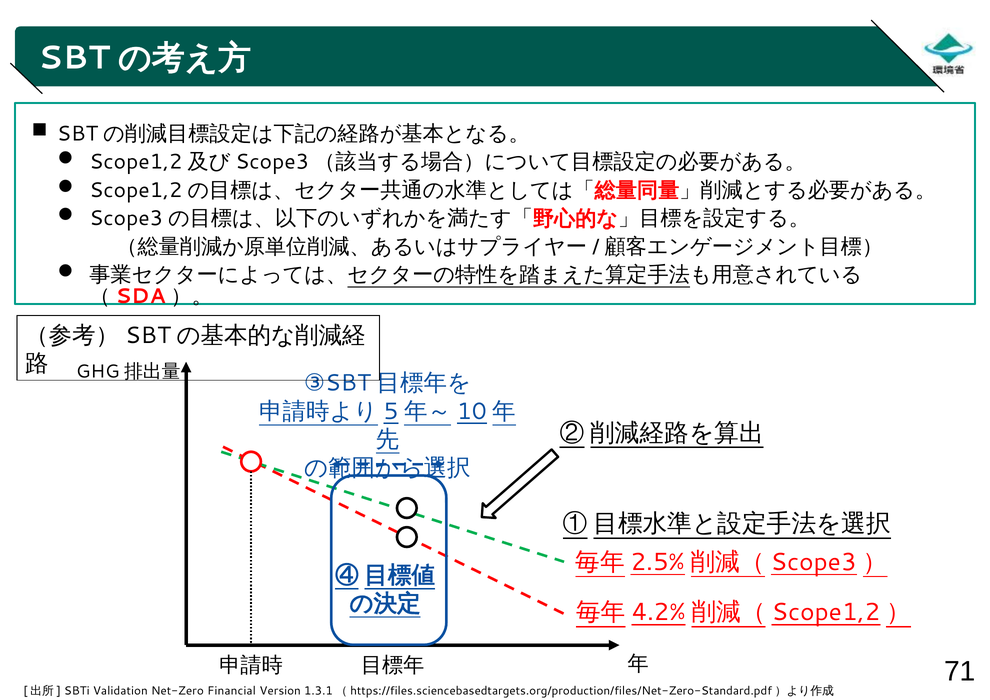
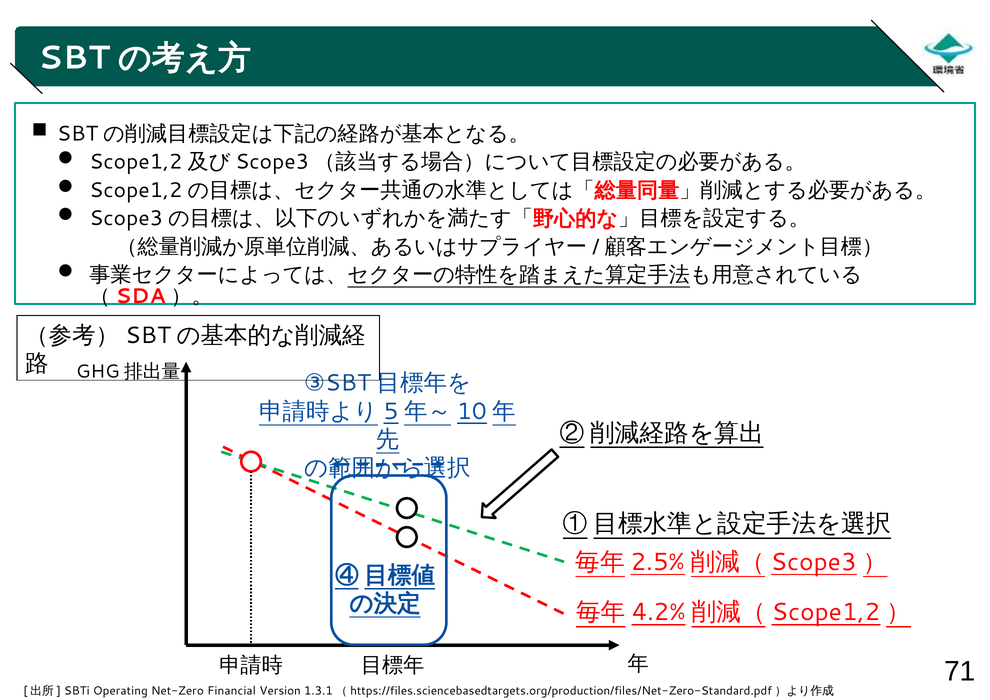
Validation: Validation -> Operating (120, 691)
